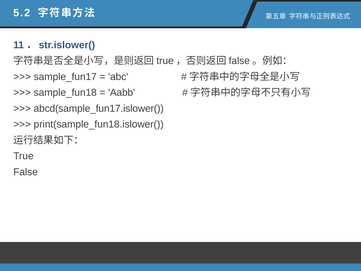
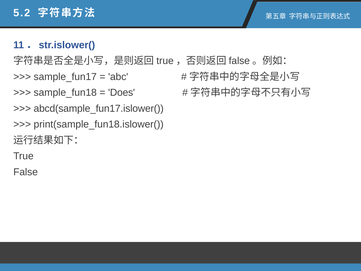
Aabb: Aabb -> Does (122, 93)
